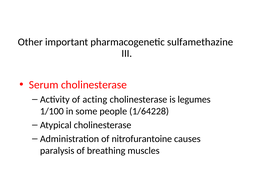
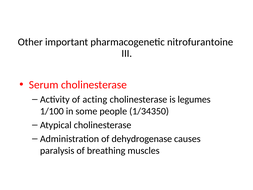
sulfamethazine: sulfamethazine -> nitrofurantoine (200, 42)
1/64228: 1/64228 -> 1/34350 (149, 111)
nitrofurantoine: nitrofurantoine -> dehydrogenase (142, 139)
